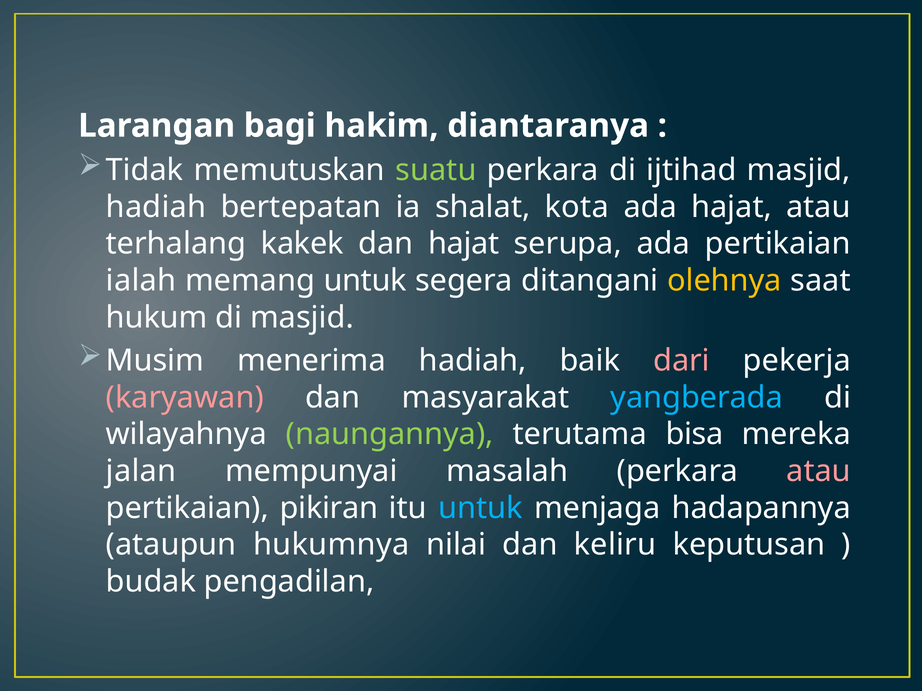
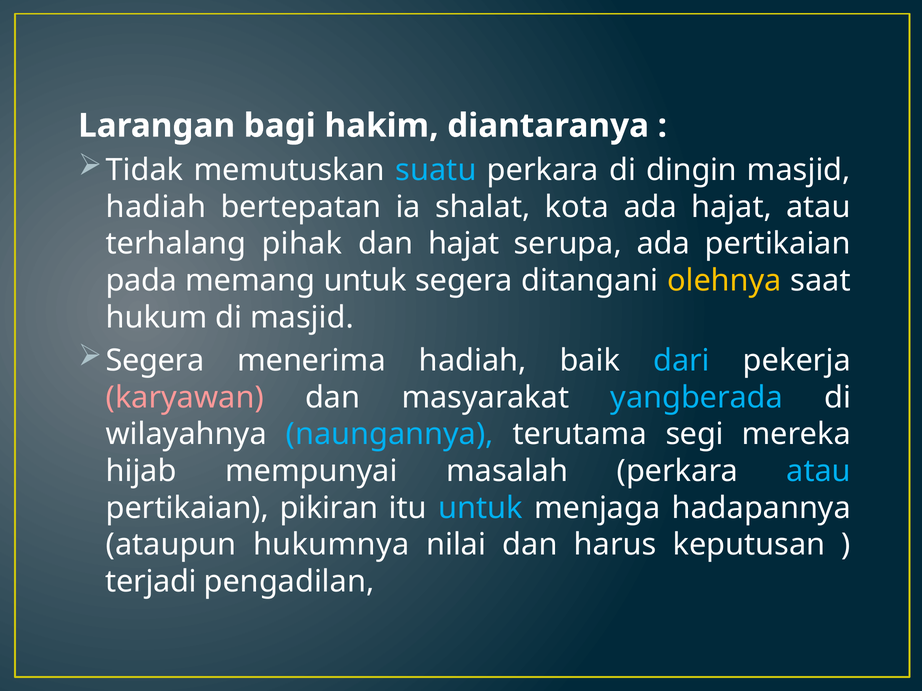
suatu colour: light green -> light blue (436, 170)
ijtihad: ijtihad -> dingin (692, 170)
kakek: kakek -> pihak (302, 244)
ialah: ialah -> pada (141, 281)
Musim: Musim -> Segera (155, 361)
dari colour: pink -> light blue (682, 361)
naungannya colour: light green -> light blue (390, 435)
bisa: bisa -> segi (695, 435)
jalan: jalan -> hijab (141, 471)
atau colour: pink -> light blue (819, 471)
keliru: keliru -> harus (615, 545)
budak: budak -> terjadi (151, 582)
